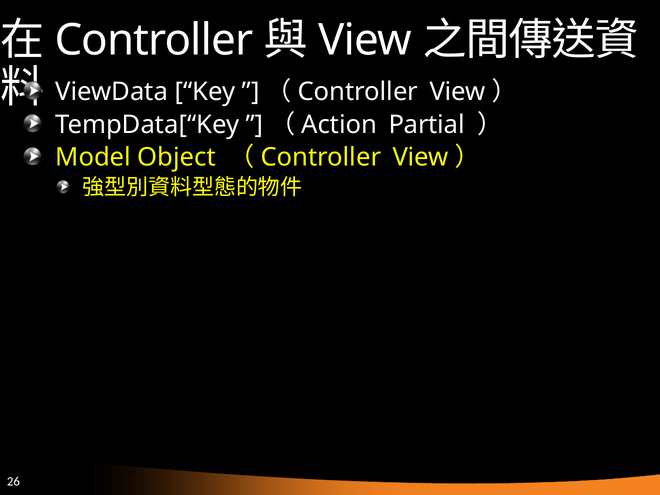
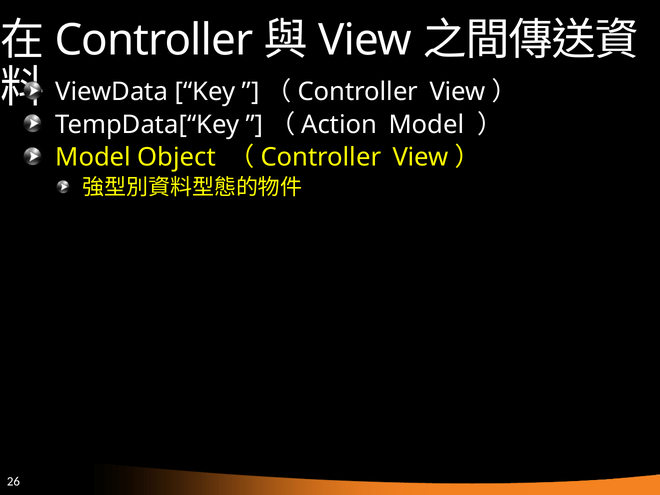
Partial: Partial -> Model (426, 125)
